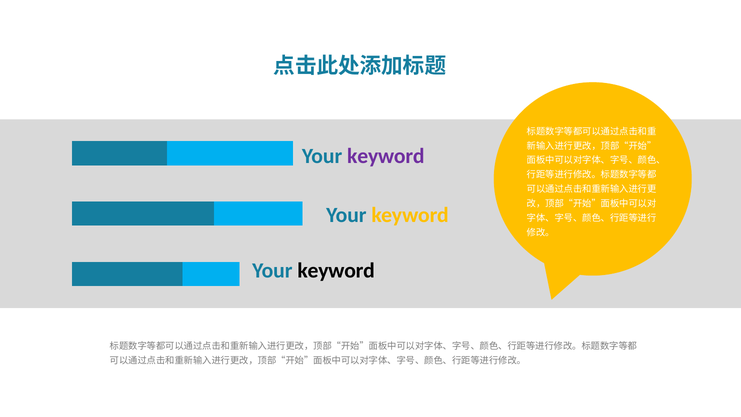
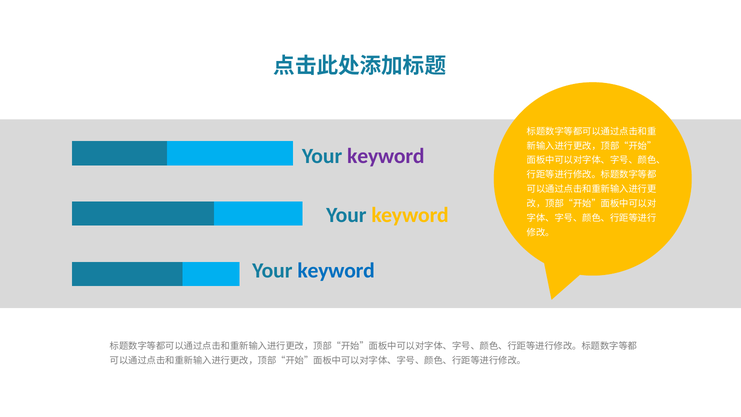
keyword colour: black -> blue (336, 270)
